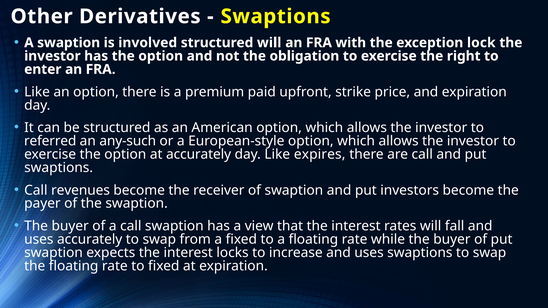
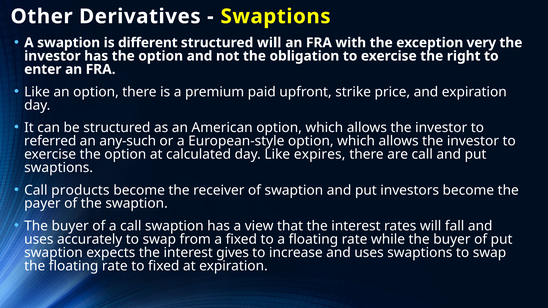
involved: involved -> different (148, 43)
lock: lock -> very (481, 43)
at accurately: accurately -> calculated (199, 154)
revenues: revenues -> products (80, 190)
locks: locks -> gives (233, 253)
